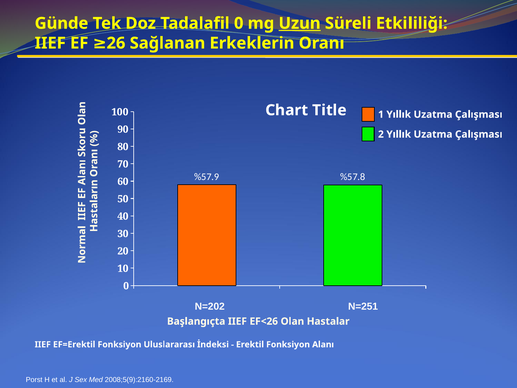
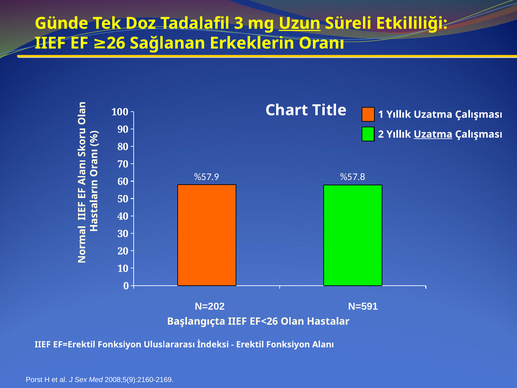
Tadalafil 0: 0 -> 3 (239, 23)
Uzatma underline: none -> present (433, 134)
N=251: N=251 -> N=591 (363, 306)
